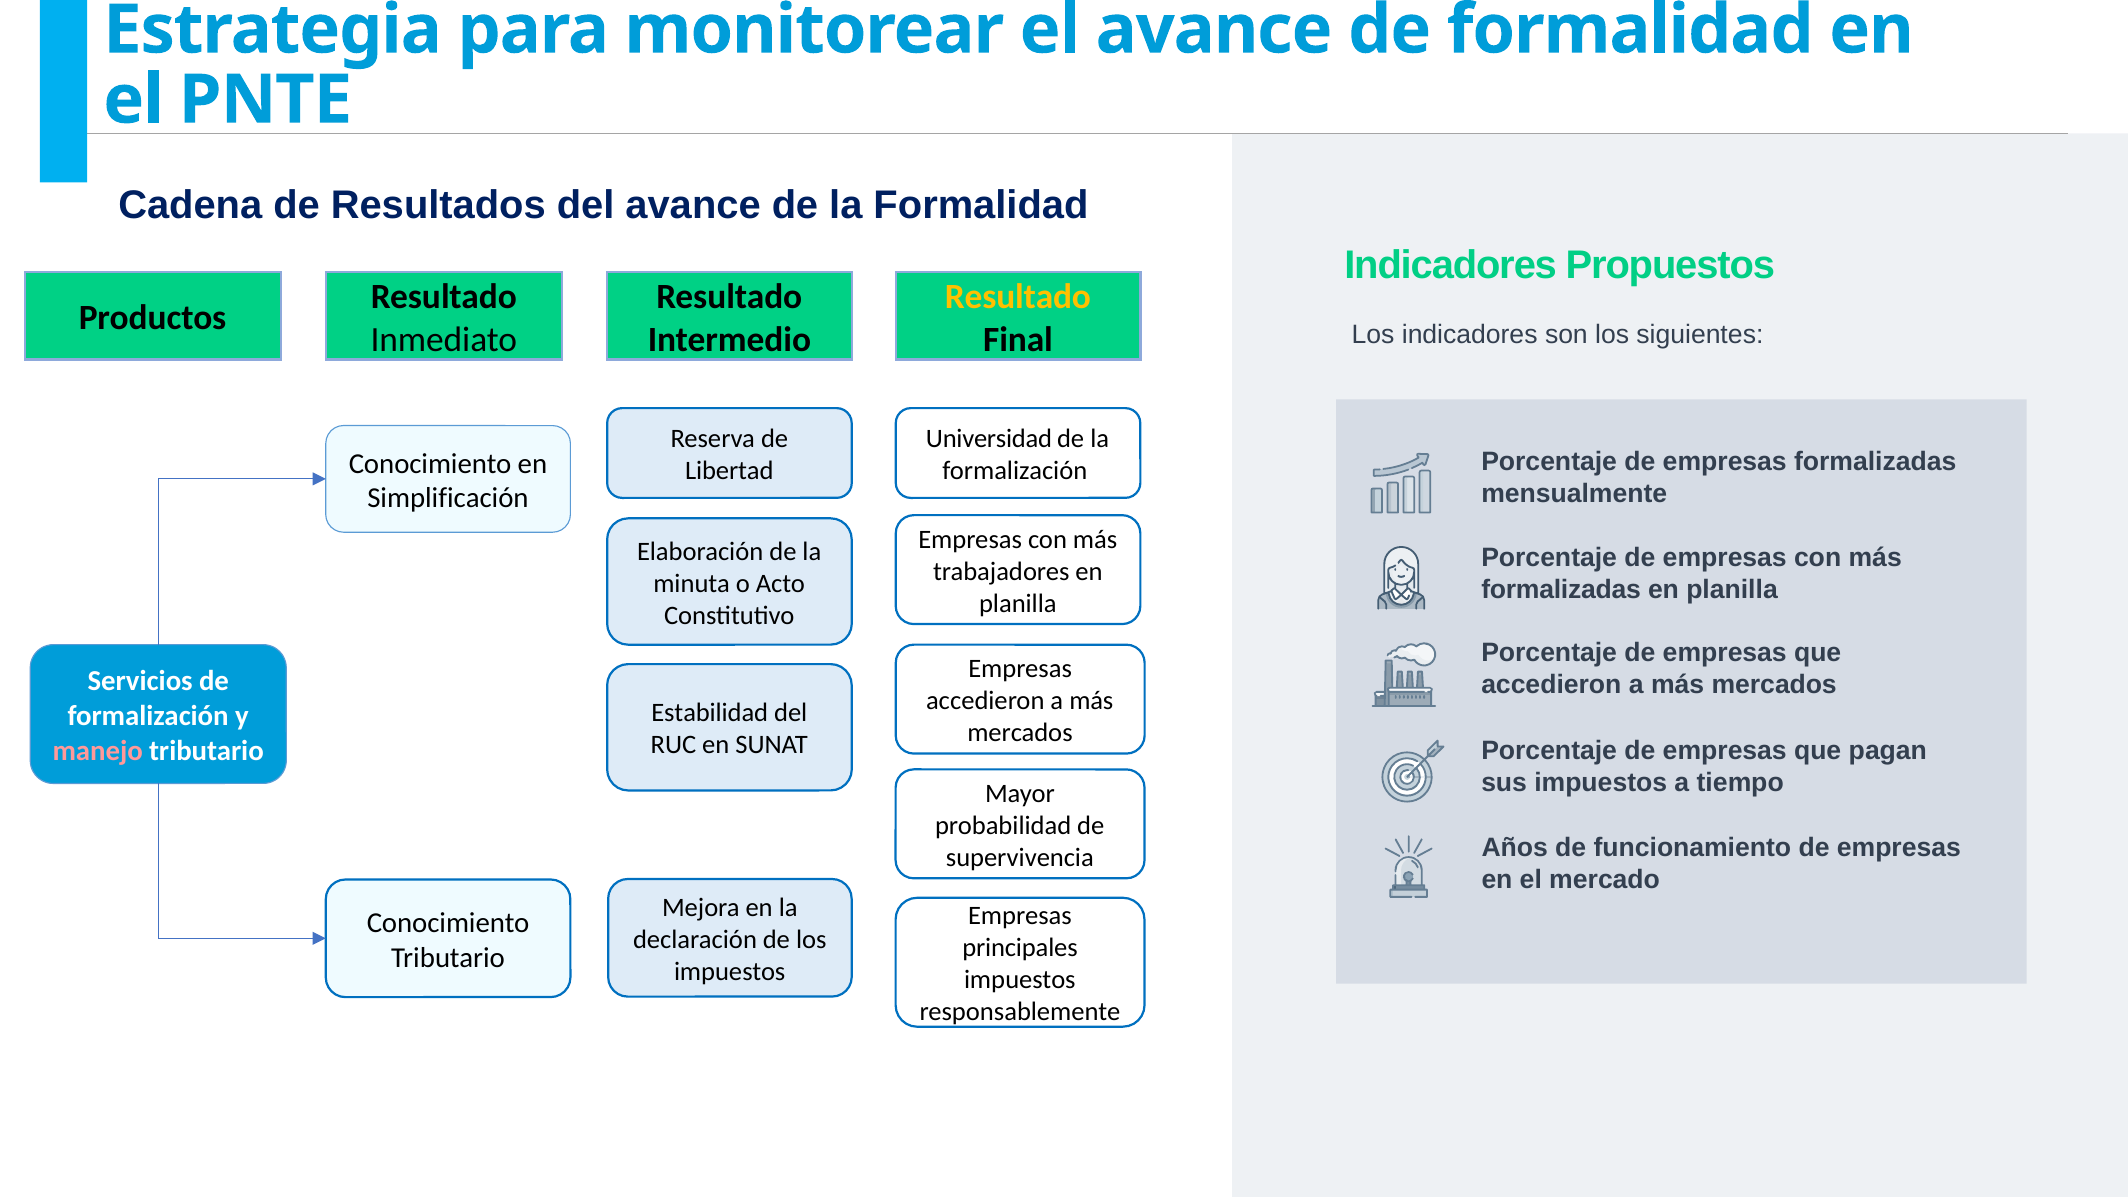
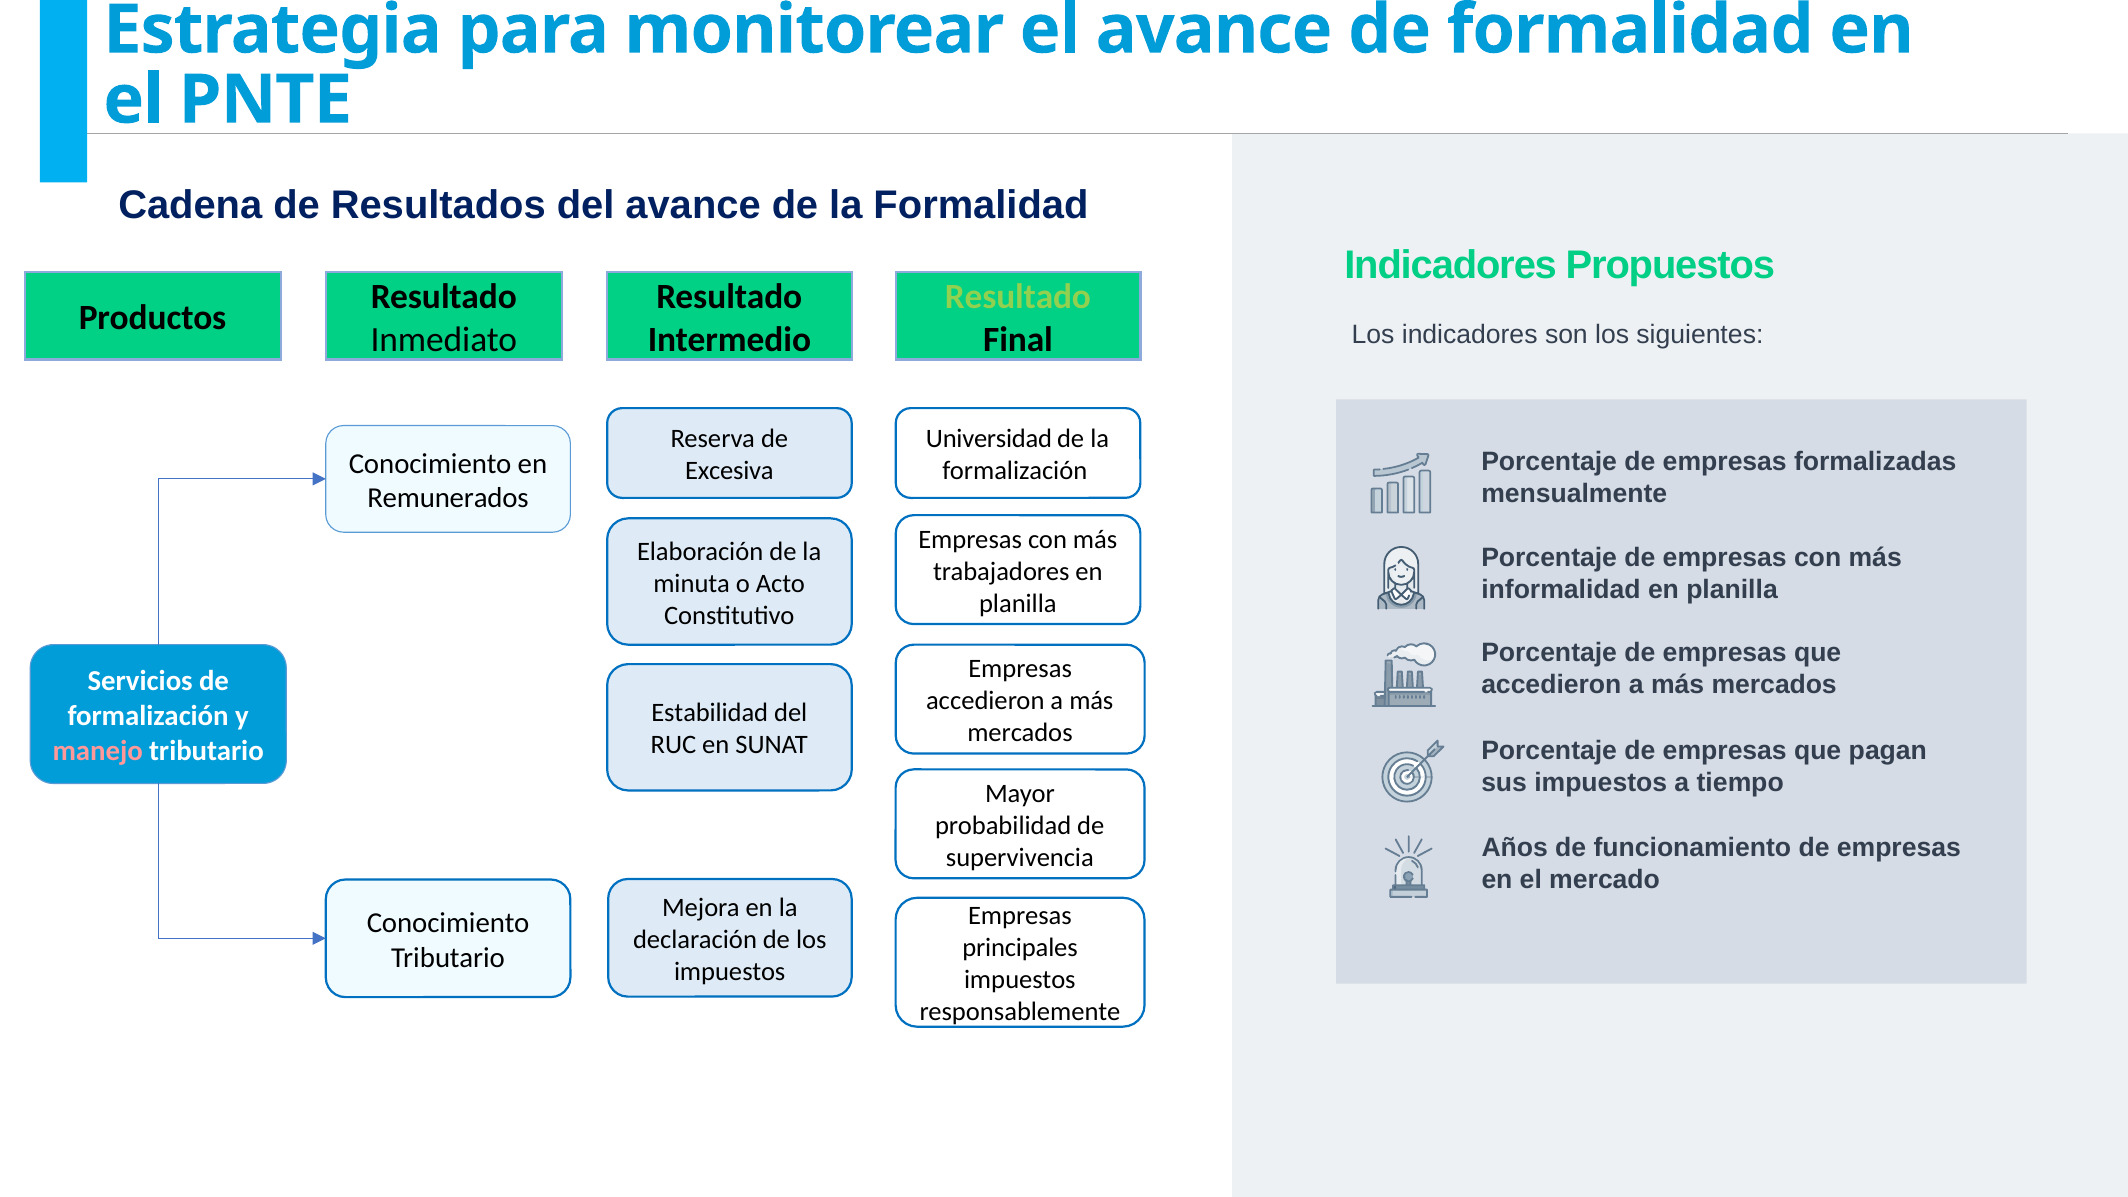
Resultado colour: yellow -> light green (1018, 297)
Libertad: Libertad -> Excesiva (729, 471)
Simplificación: Simplificación -> Remunerados (448, 498)
formalizadas: formalizadas -> informalidad (1561, 590)
